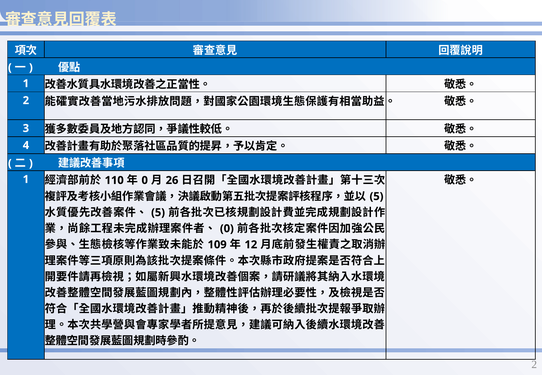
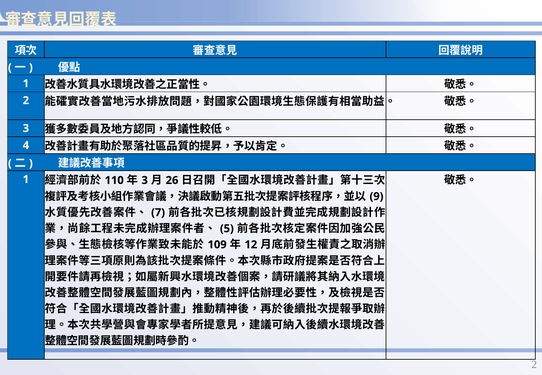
0: 0 -> 3 (145, 180)
5: 5 -> 9 (377, 197)
5: 5 -> 7 (158, 213)
0: 0 -> 5 (227, 229)
